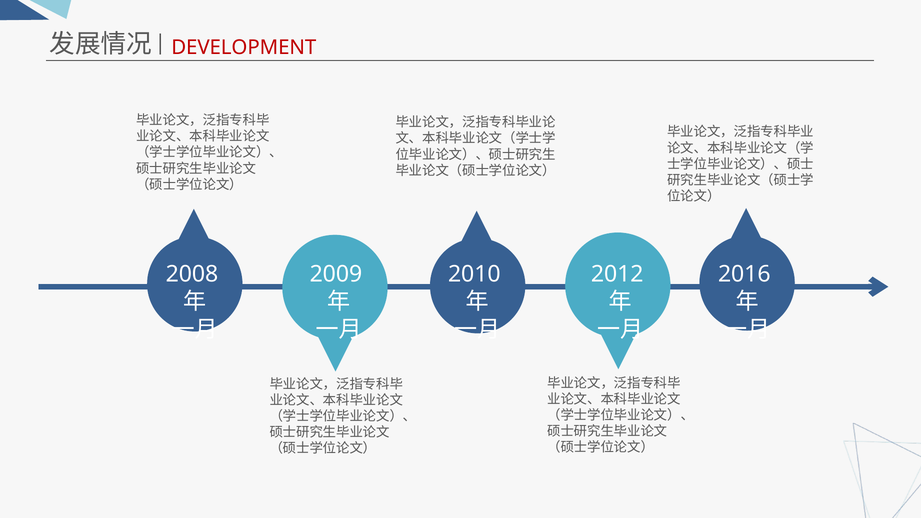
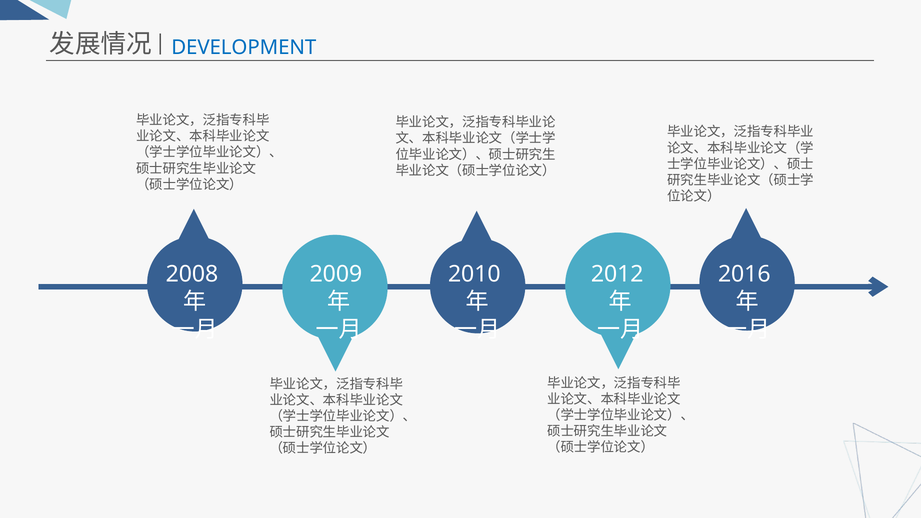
DEVELOPMENT colour: red -> blue (244, 47)
